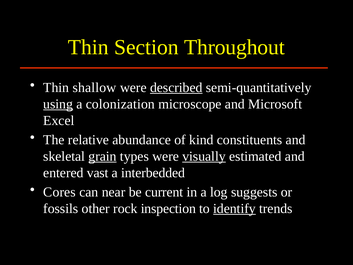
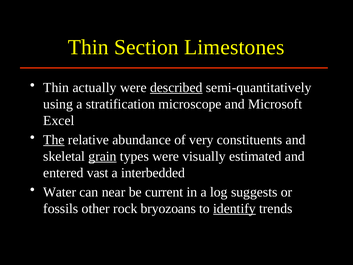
Throughout: Throughout -> Limestones (234, 47)
shallow: shallow -> actually (95, 87)
using underline: present -> none (58, 104)
colonization: colonization -> stratification (120, 104)
The underline: none -> present (54, 140)
kind: kind -> very (201, 140)
visually underline: present -> none (204, 156)
Cores: Cores -> Water (60, 192)
inspection: inspection -> bryozoans (168, 208)
